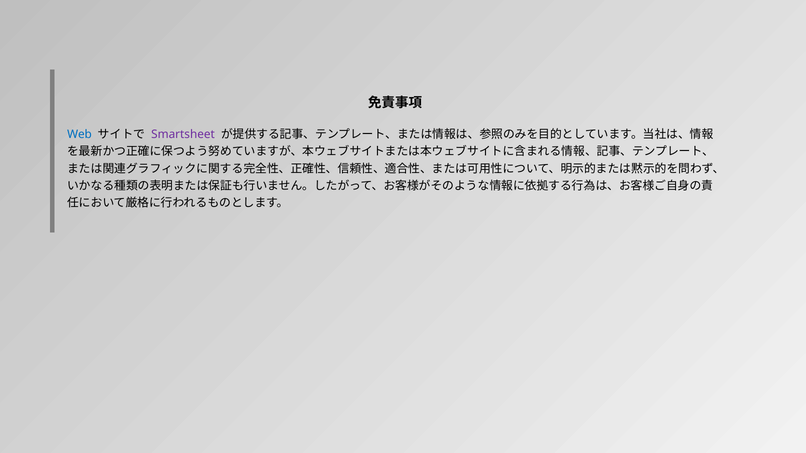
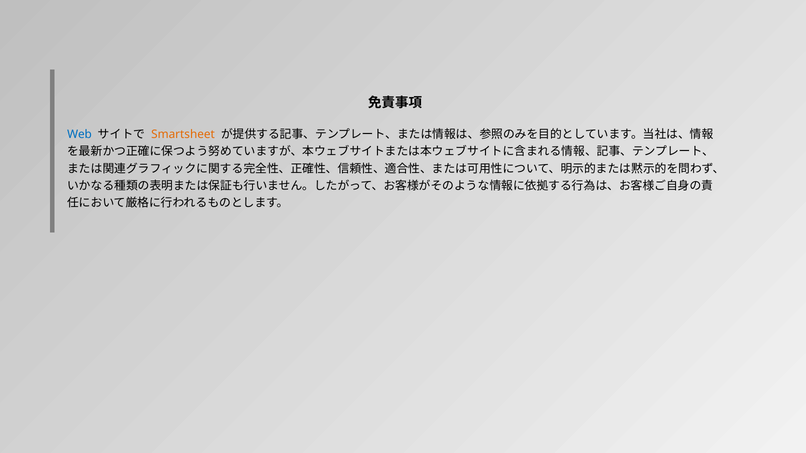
Smartsheet colour: purple -> orange (183, 135)
